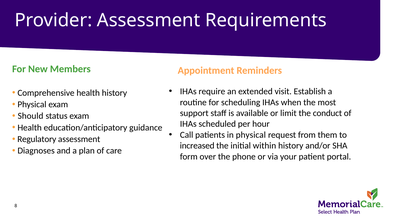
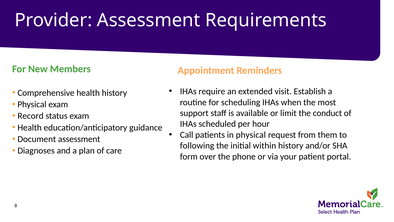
Should: Should -> Record (31, 116)
Regulatory: Regulatory -> Document (37, 139)
increased: increased -> following (197, 145)
